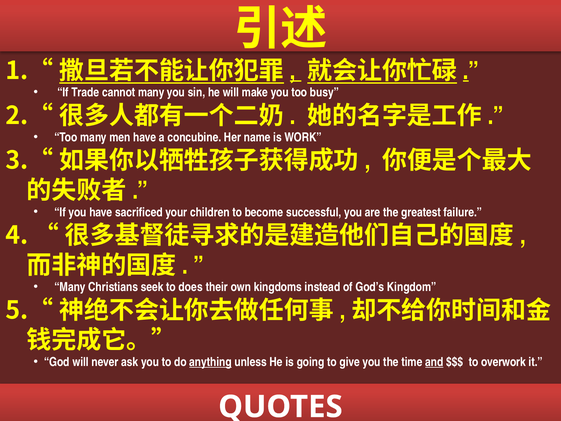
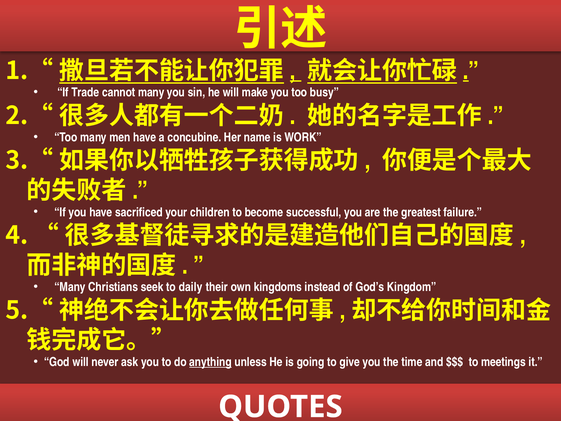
does: does -> daily (191, 287)
and underline: present -> none (434, 362)
overwork: overwork -> meetings (503, 362)
